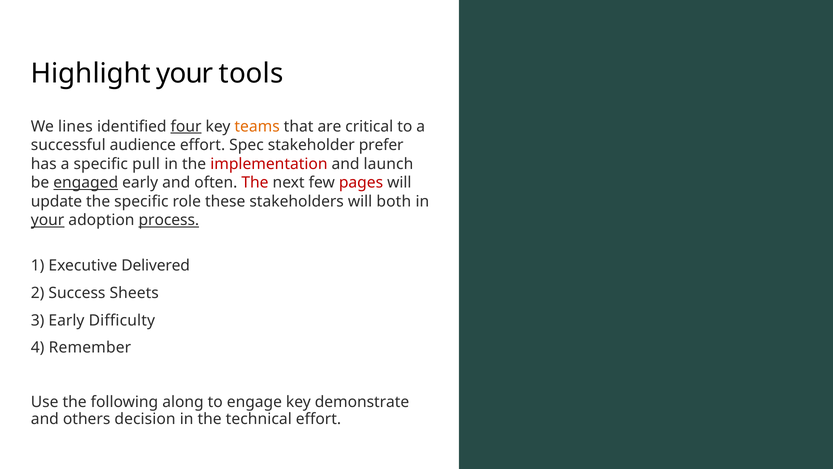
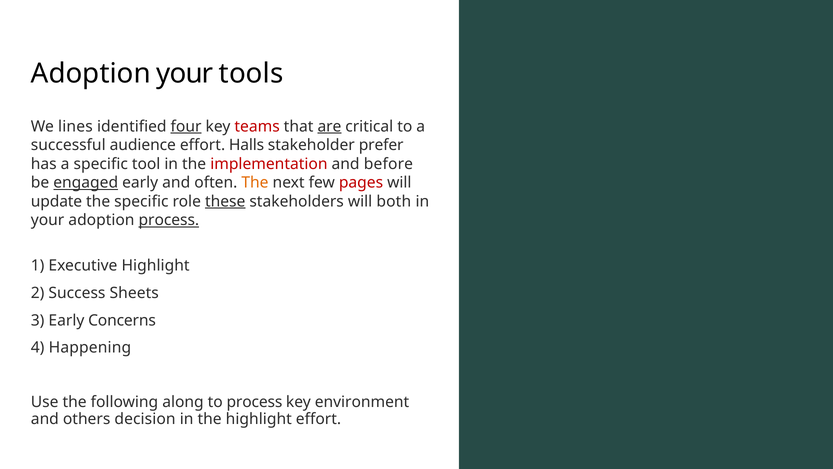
Highlight: Highlight -> Adoption (91, 73)
teams colour: orange -> red (257, 126)
are underline: none -> present (329, 126)
Spec: Spec -> Halls (247, 145)
pull: pull -> tool (146, 164)
launch: launch -> before (388, 164)
The colour: red -> orange (255, 182)
these underline: none -> present (225, 201)
your underline: present -> none (48, 220)
Executive Delivered: Delivered -> Highlight (156, 266)
Difficulty: Difficulty -> Concerns (122, 320)
Remember: Remember -> Happening (90, 347)
to engage: engage -> process (254, 402)
demonstrate: demonstrate -> environment (362, 402)
the technical: technical -> highlight (259, 419)
